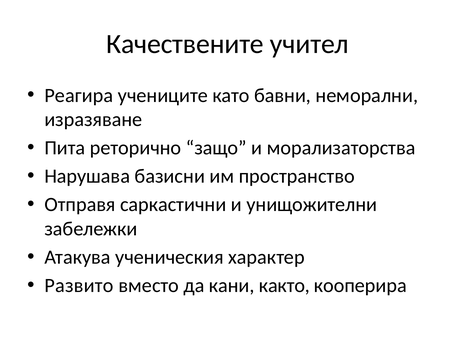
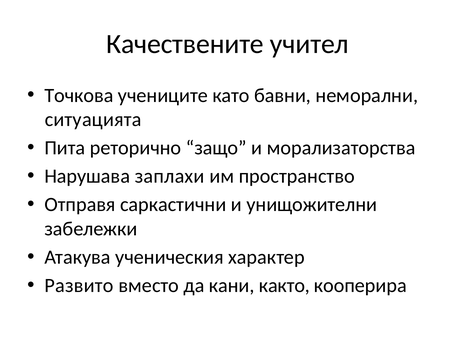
Реагира: Реагира -> Точкова (79, 95)
изразяване: изразяване -> ситуацията (93, 120)
базисни: базисни -> заплахи (170, 176)
